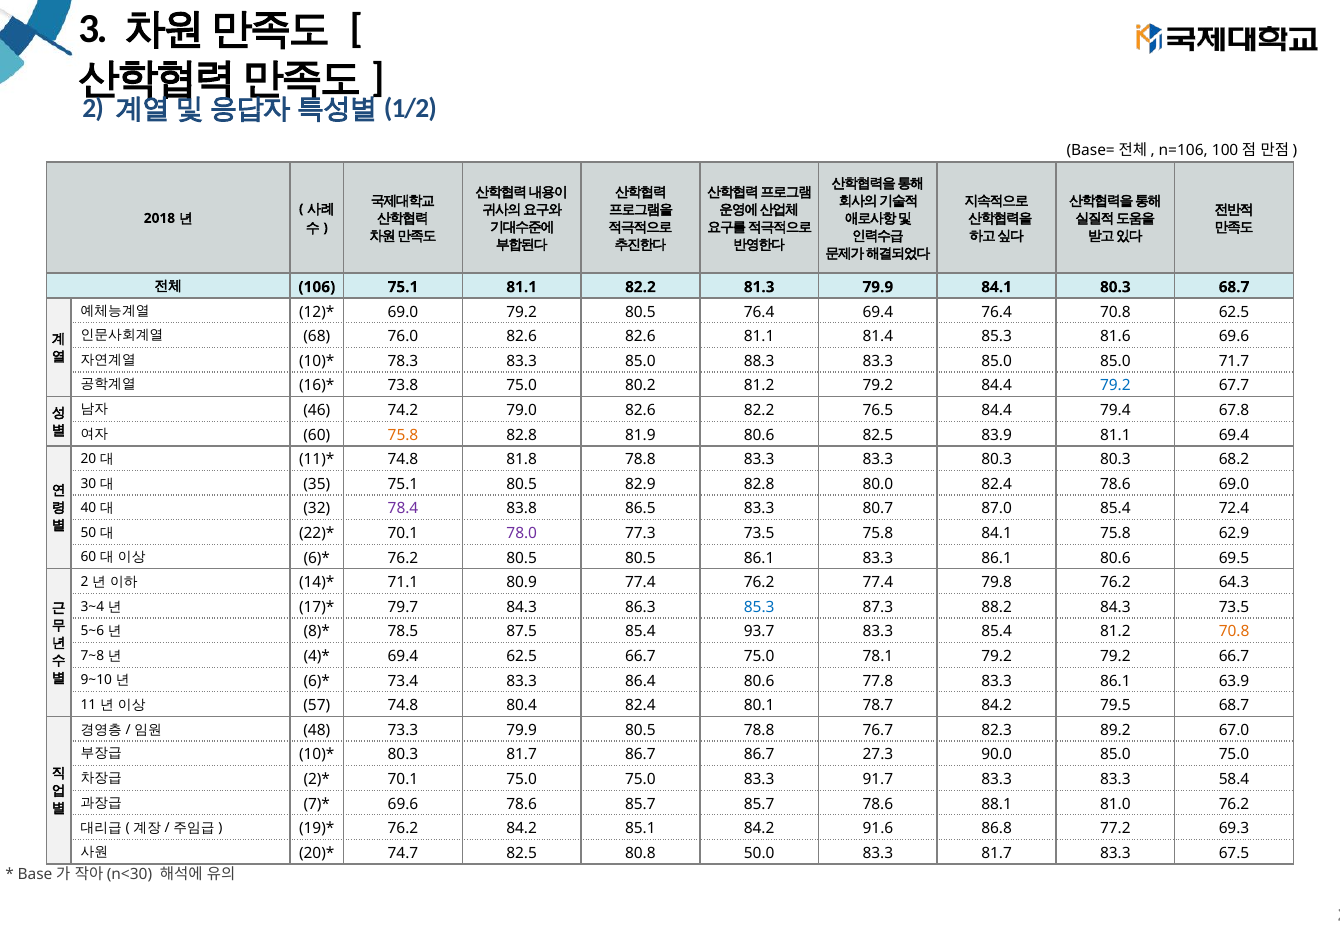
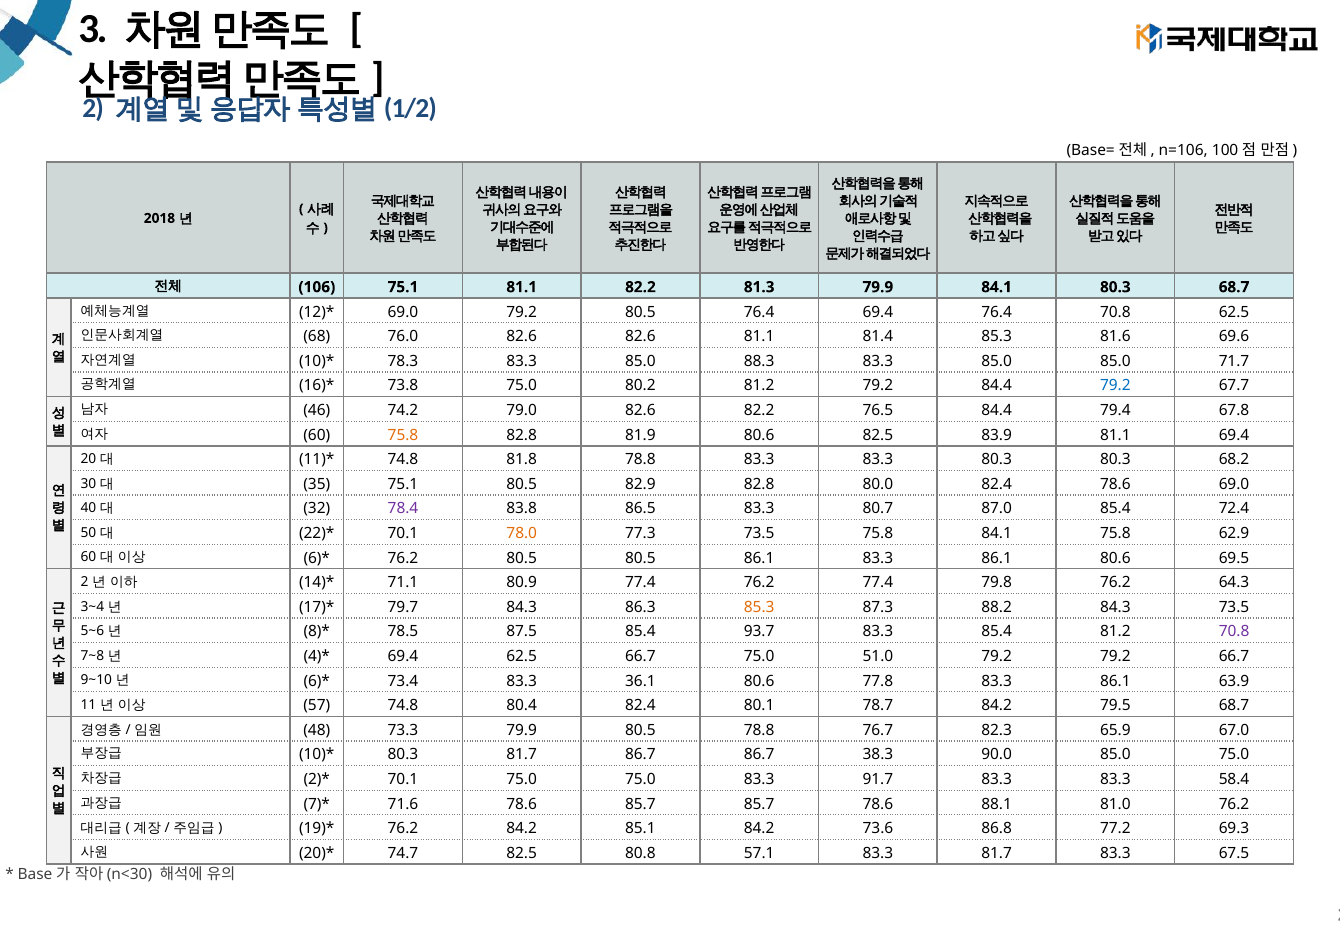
78.0 colour: purple -> orange (522, 533)
85.3 colour: blue -> orange (759, 607)
70.8 colour: orange -> purple (1234, 632)
78.1: 78.1 -> 51.0 (878, 656)
86.4: 86.4 -> 36.1 (640, 681)
89.2: 89.2 -> 65.9 (1115, 730)
27.3: 27.3 -> 38.3 (878, 755)
69.6: 69.6 -> 71.6 (403, 804)
91.6: 91.6 -> 73.6 (878, 828)
50.0: 50.0 -> 57.1 (759, 853)
